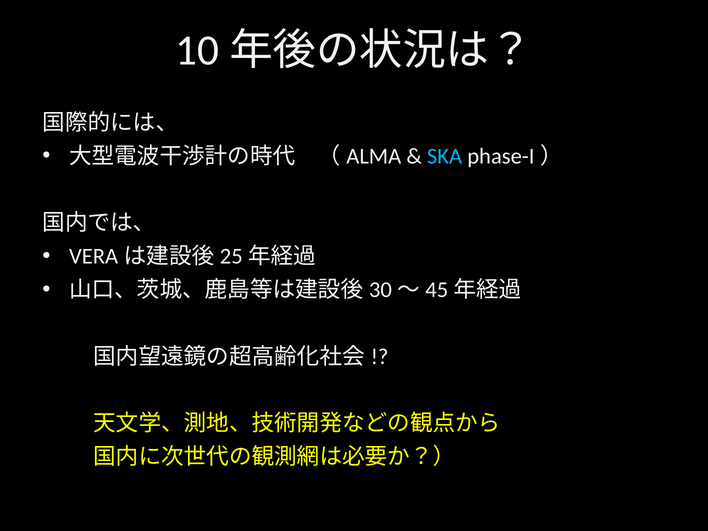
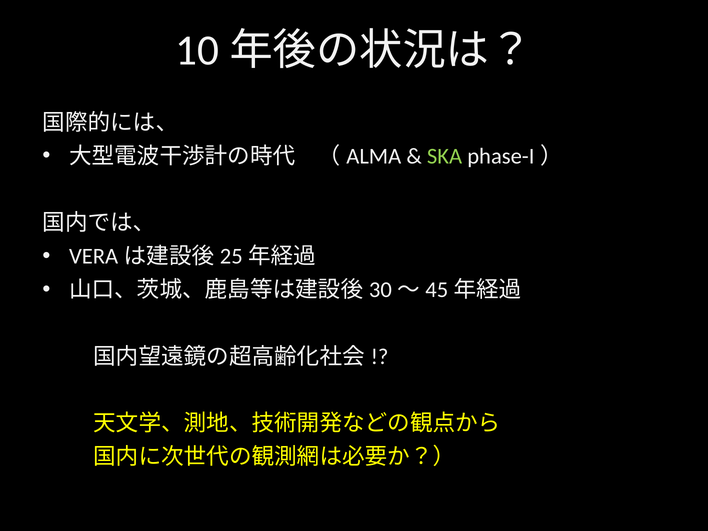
SKA colour: light blue -> light green (444, 156)
